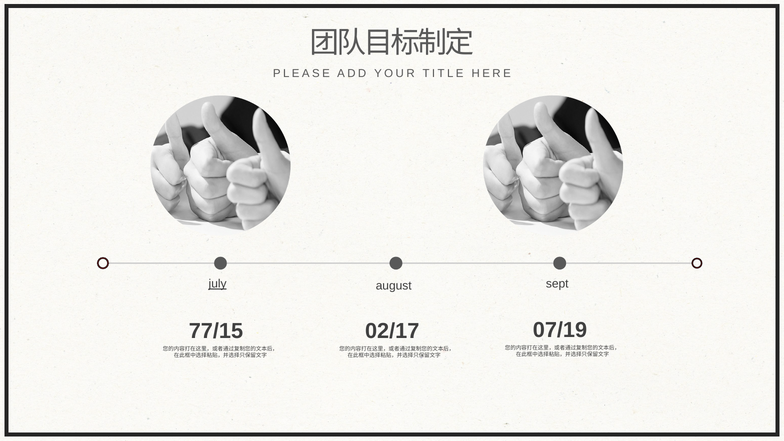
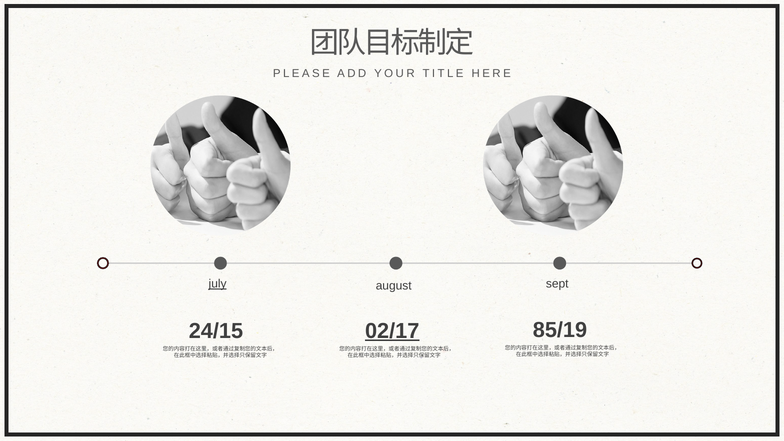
07/19: 07/19 -> 85/19 (560, 330)
77/15: 77/15 -> 24/15 (216, 331)
02/17 underline: none -> present (392, 331)
